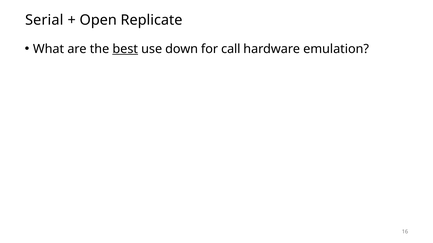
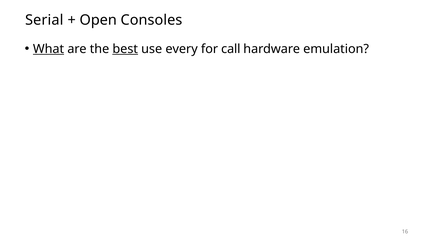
Replicate: Replicate -> Consoles (151, 20)
What underline: none -> present (49, 49)
down: down -> every (182, 49)
